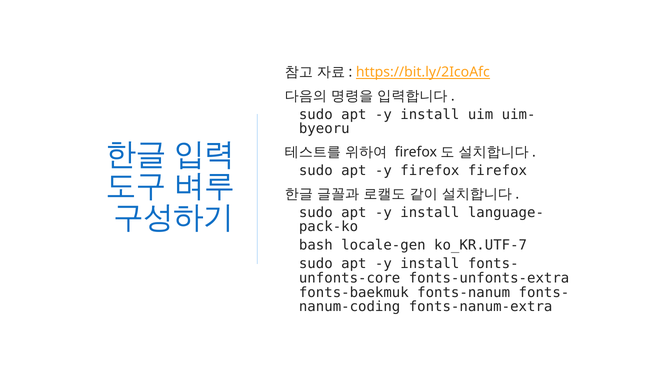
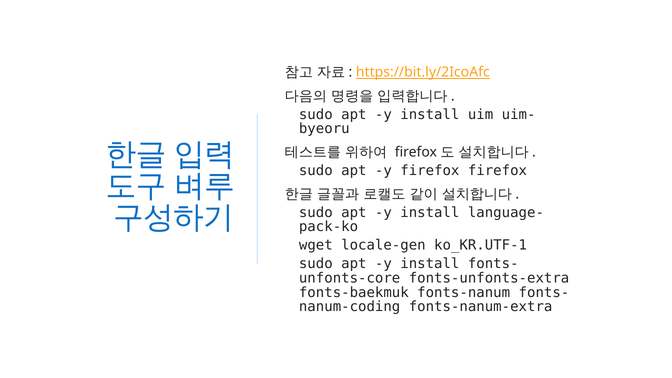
bash: bash -> wget (316, 245)
ko_KR.UTF-7: ko_KR.UTF-7 -> ko_KR.UTF-1 (481, 245)
